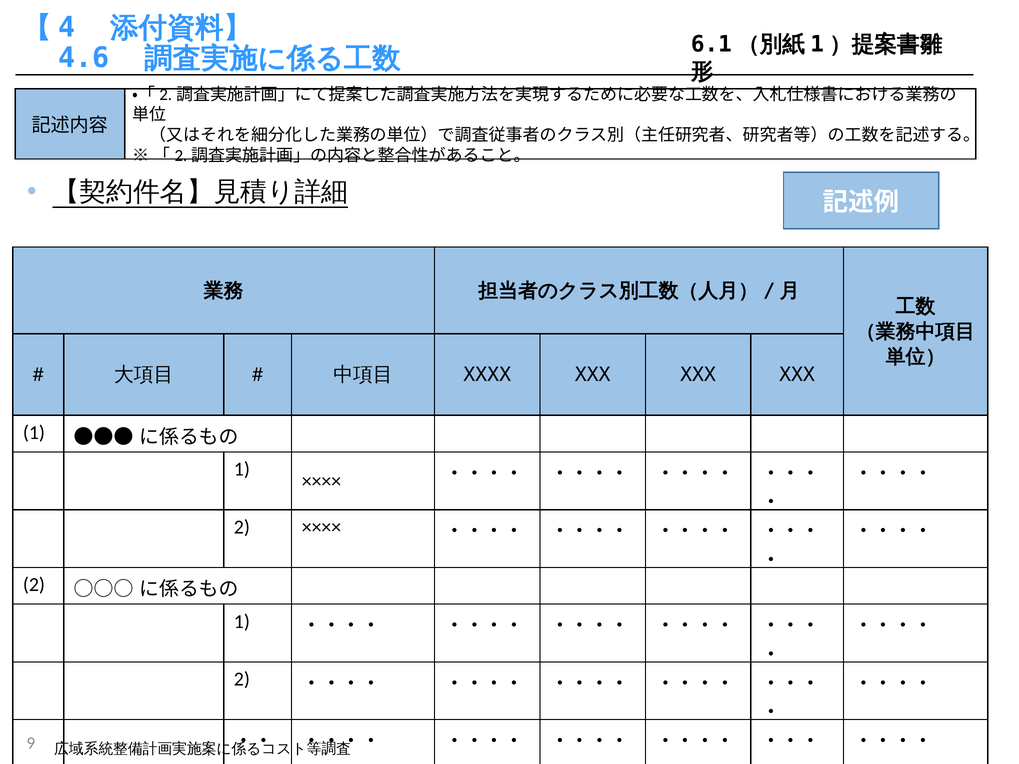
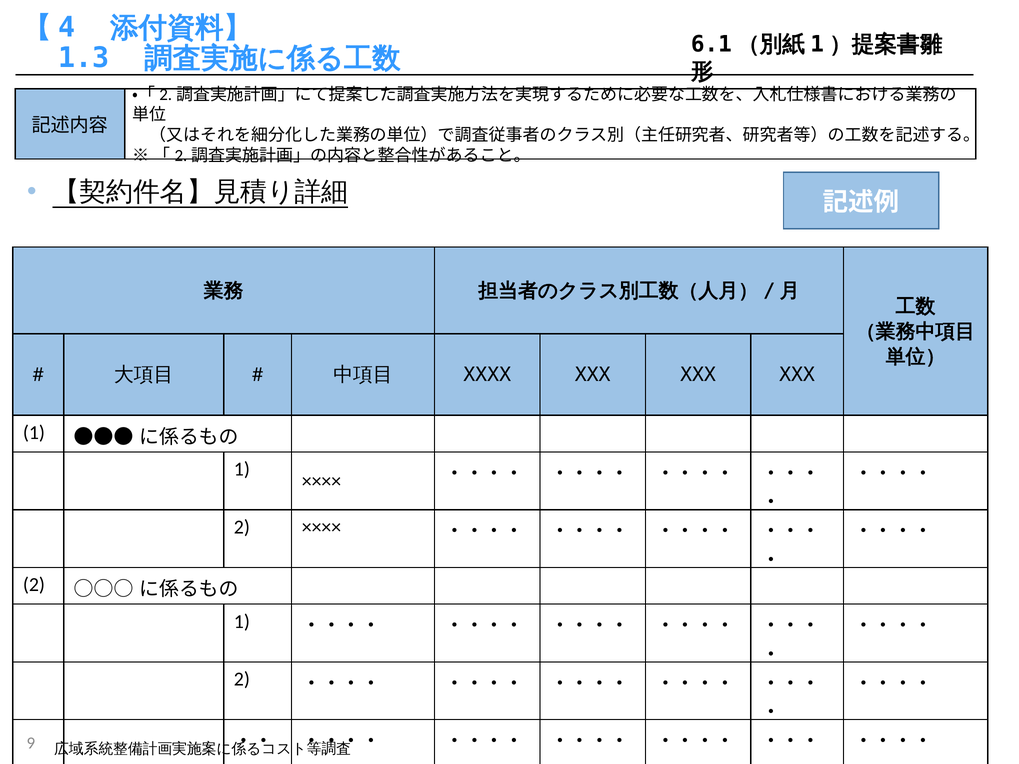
4.6: 4.6 -> 1.3 (84, 58)
